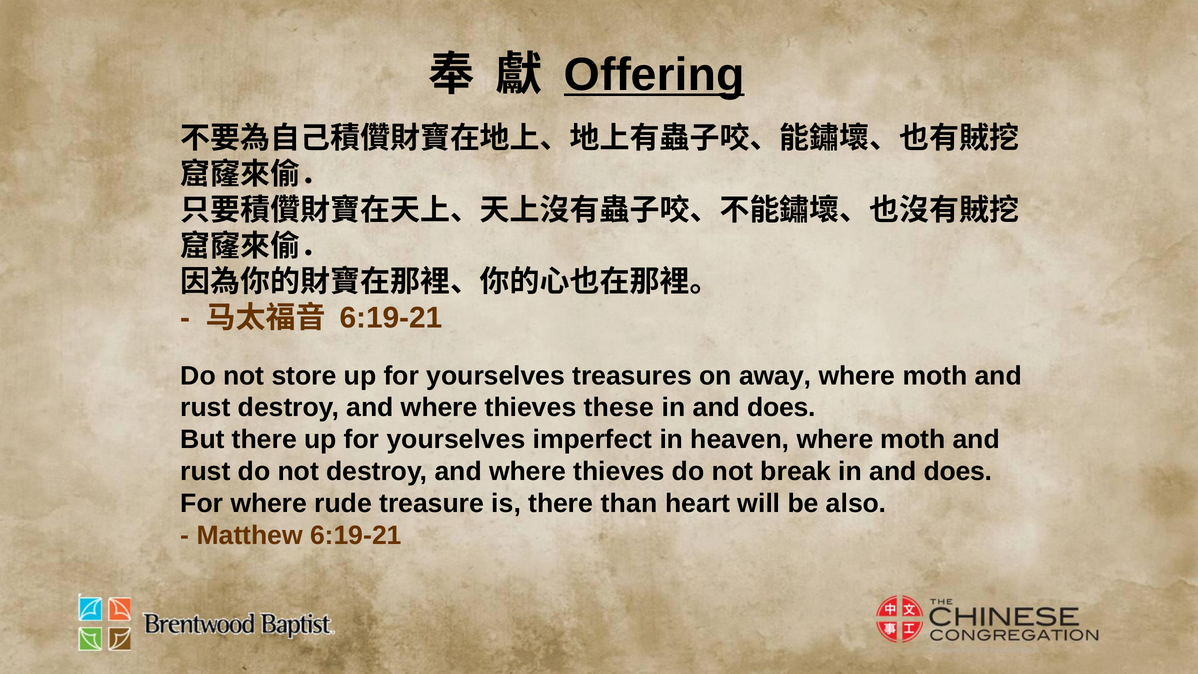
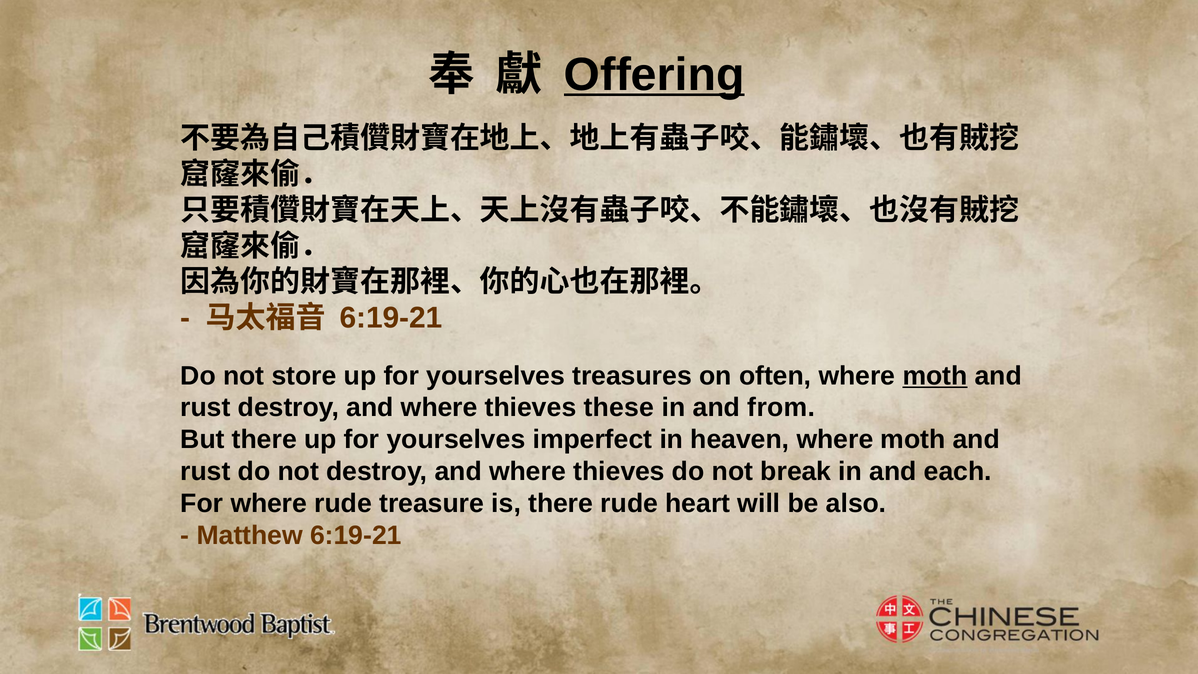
away: away -> often (775, 376)
moth underline: none -> present (935, 376)
does: does -> from (781, 408)
break in and does: does -> each (958, 471)
there than: than -> rude (629, 503)
